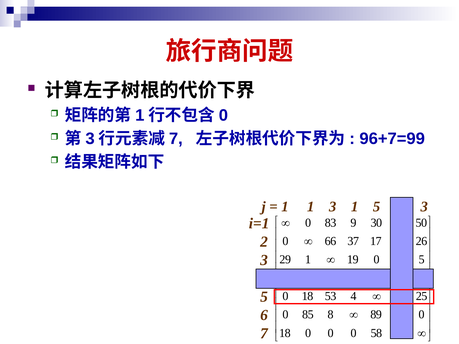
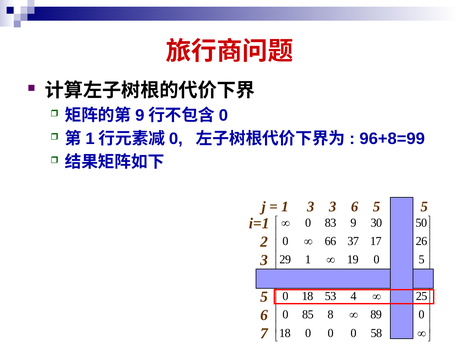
1: 1 -> 9 (140, 115)
3: 3 -> 1 (90, 139)
7: 7 -> 0 (176, 139)
96+7=99: 96+7=99 -> 96+8=99 (392, 139)
1 1: 1 -> 3 (311, 207)
3 1: 1 -> 6 (355, 207)
3: 3 -> 5 (424, 207)
